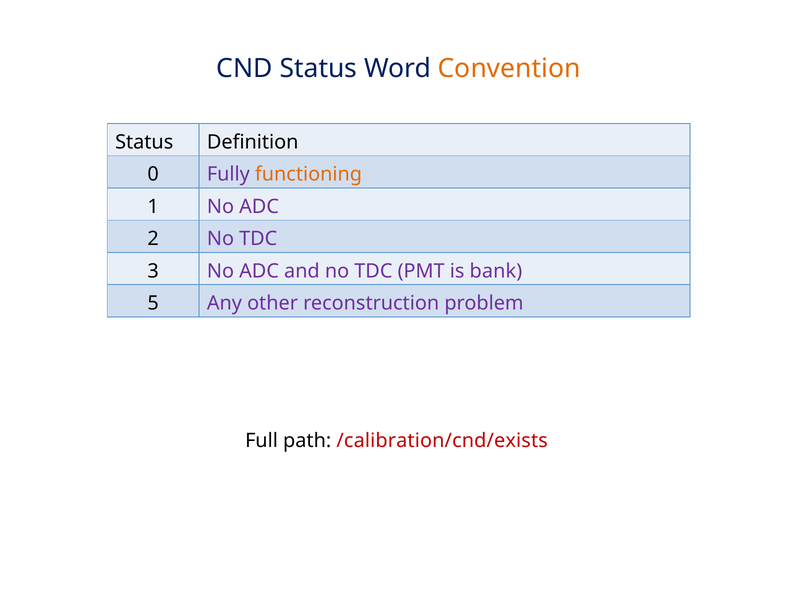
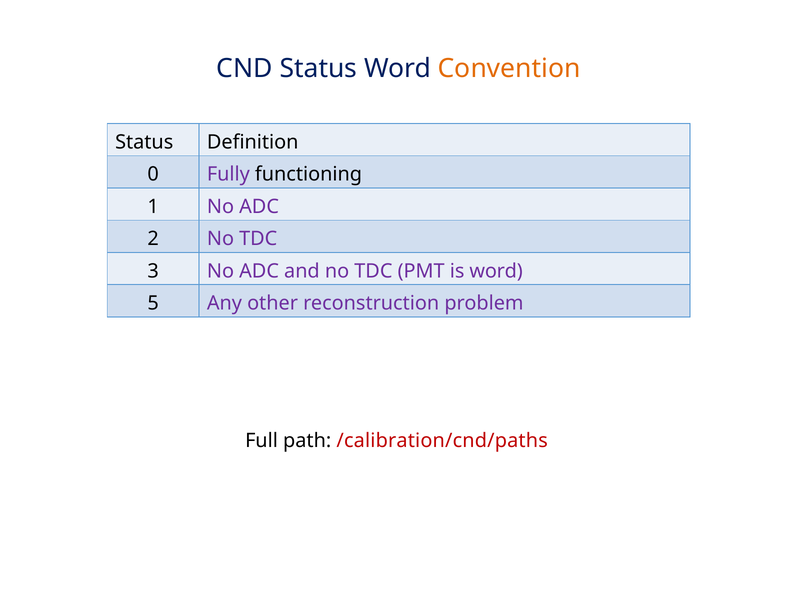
functioning colour: orange -> black (309, 174)
is bank: bank -> word (496, 271)
/calibration/cnd/exists: /calibration/cnd/exists -> /calibration/cnd/paths (442, 441)
